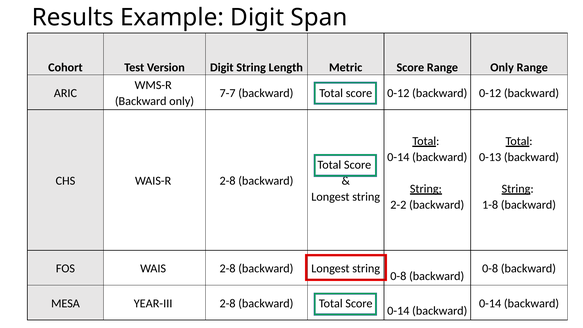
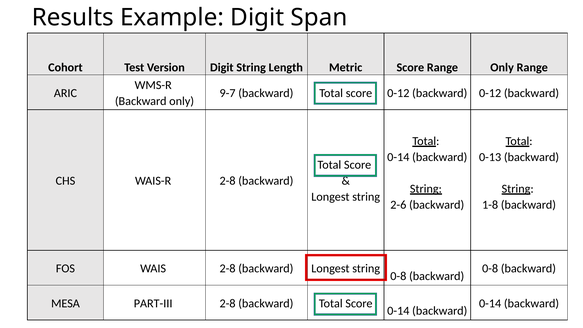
7-7: 7-7 -> 9-7 (228, 93)
2-2: 2-2 -> 2-6 (398, 205)
YEAR-III: YEAR-III -> PART-III (153, 303)
